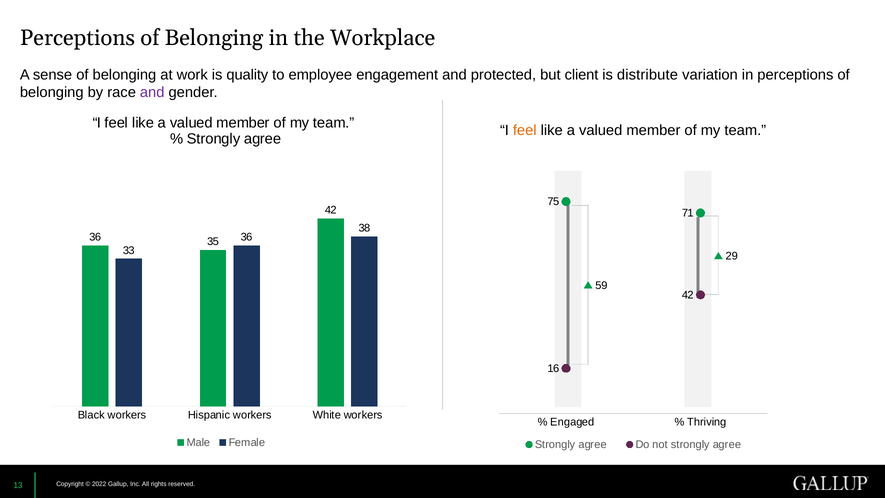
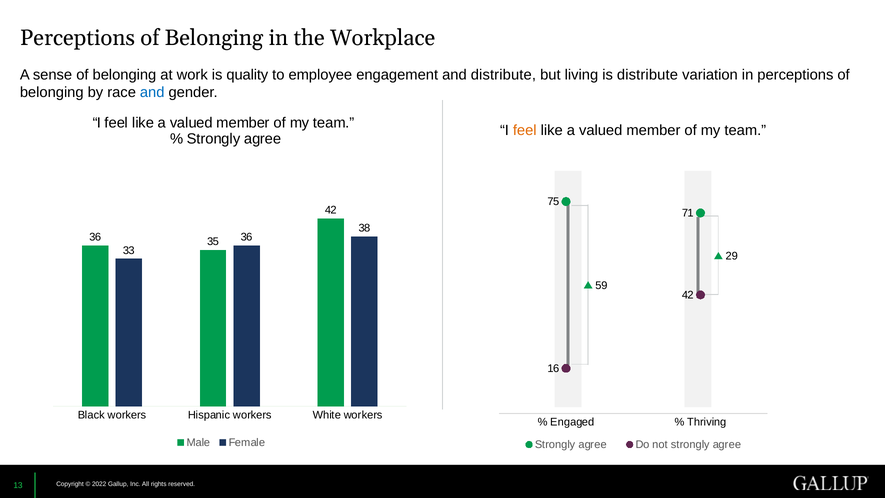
and protected: protected -> distribute (503, 75)
client: client -> living (581, 75)
and colour: purple -> blue (152, 93)
